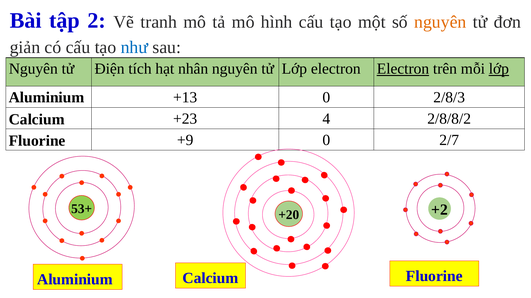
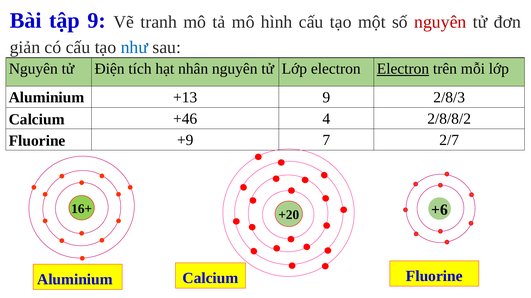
tập 2: 2 -> 9 (97, 21)
nguyên colour: orange -> red (440, 22)
lớp underline: present -> none (499, 69)
+13 0: 0 -> 9 (326, 98)
+23: +23 -> +46 (185, 119)
+9 0: 0 -> 7 (326, 140)
53+: 53+ -> 16+ (82, 209)
+2: +2 -> +6 (440, 210)
